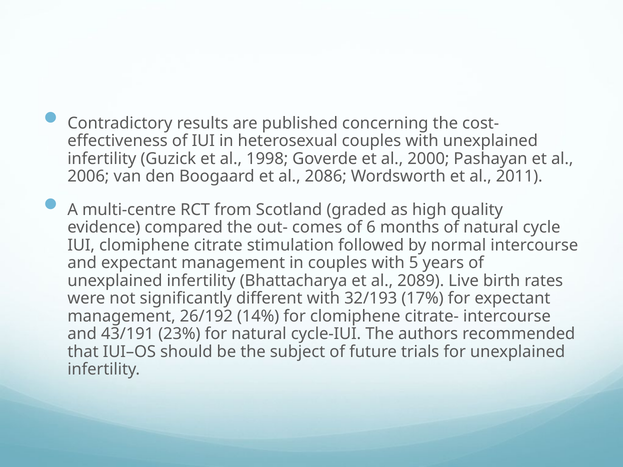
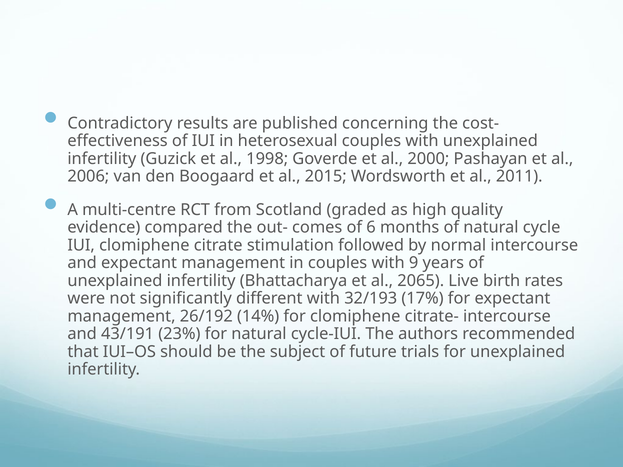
2086: 2086 -> 2015 (326, 176)
5: 5 -> 9 (414, 263)
2089: 2089 -> 2065 (421, 281)
